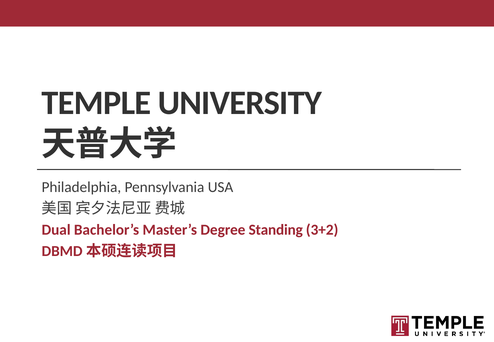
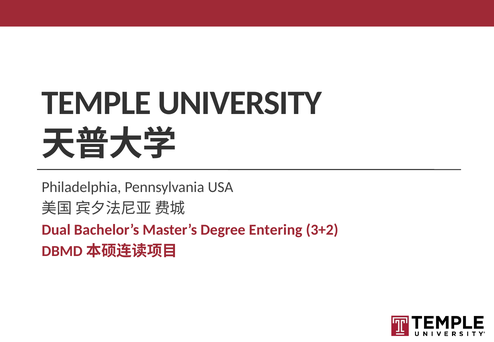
Standing: Standing -> Entering (276, 230)
